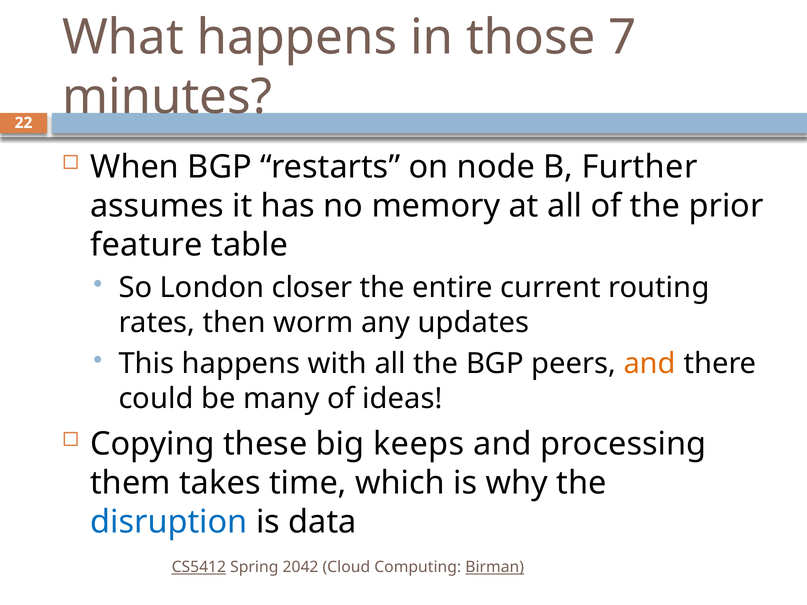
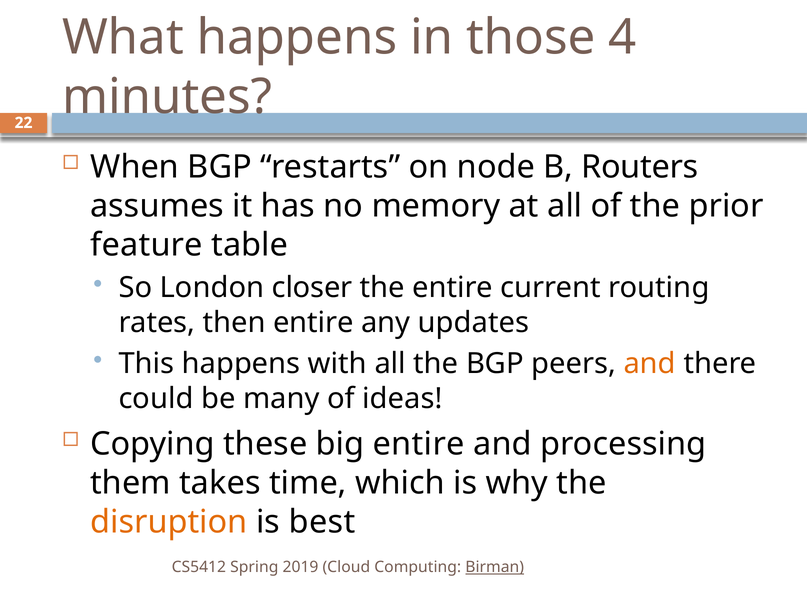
7: 7 -> 4 (623, 38)
Further: Further -> Routers (640, 167)
then worm: worm -> entire (313, 323)
big keeps: keeps -> entire (419, 444)
disruption colour: blue -> orange (169, 522)
data: data -> best (322, 522)
CS5412 underline: present -> none (199, 567)
2042: 2042 -> 2019 (300, 567)
